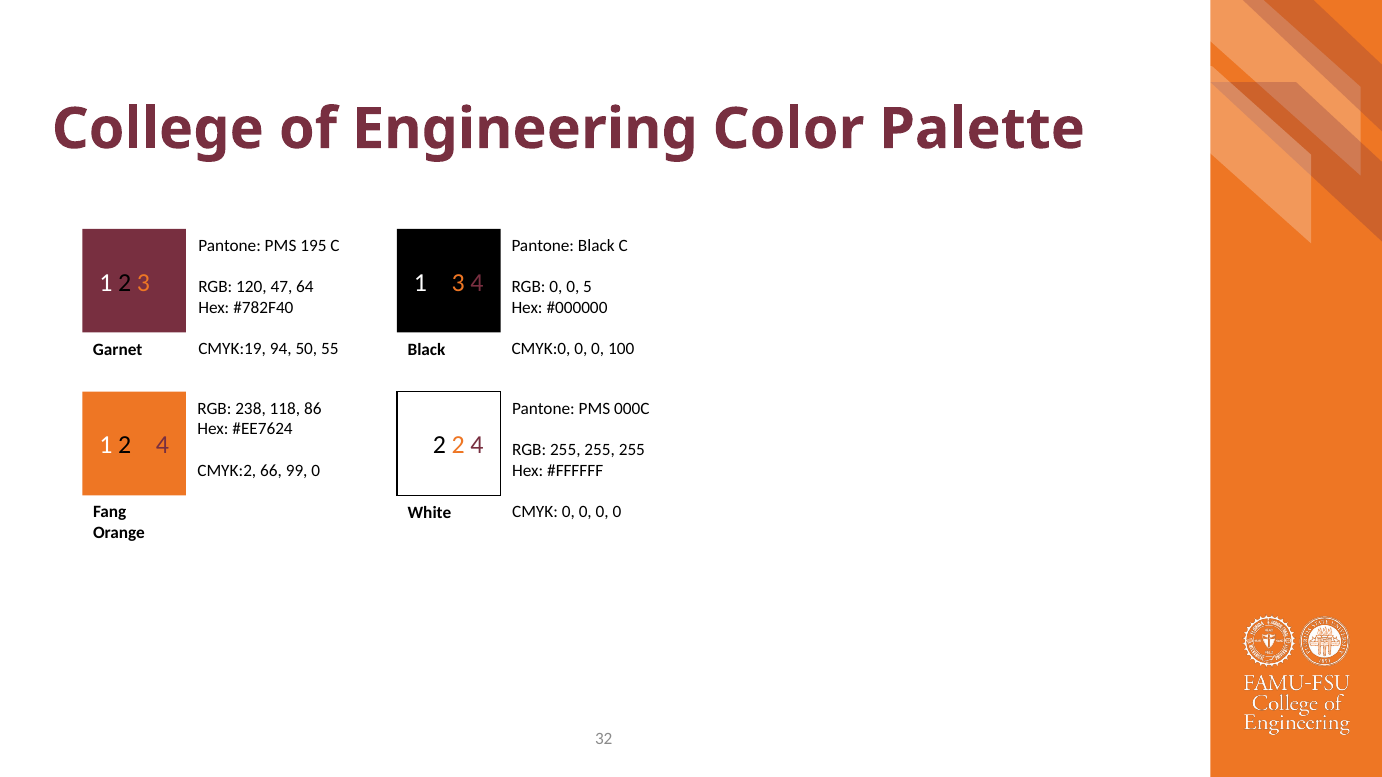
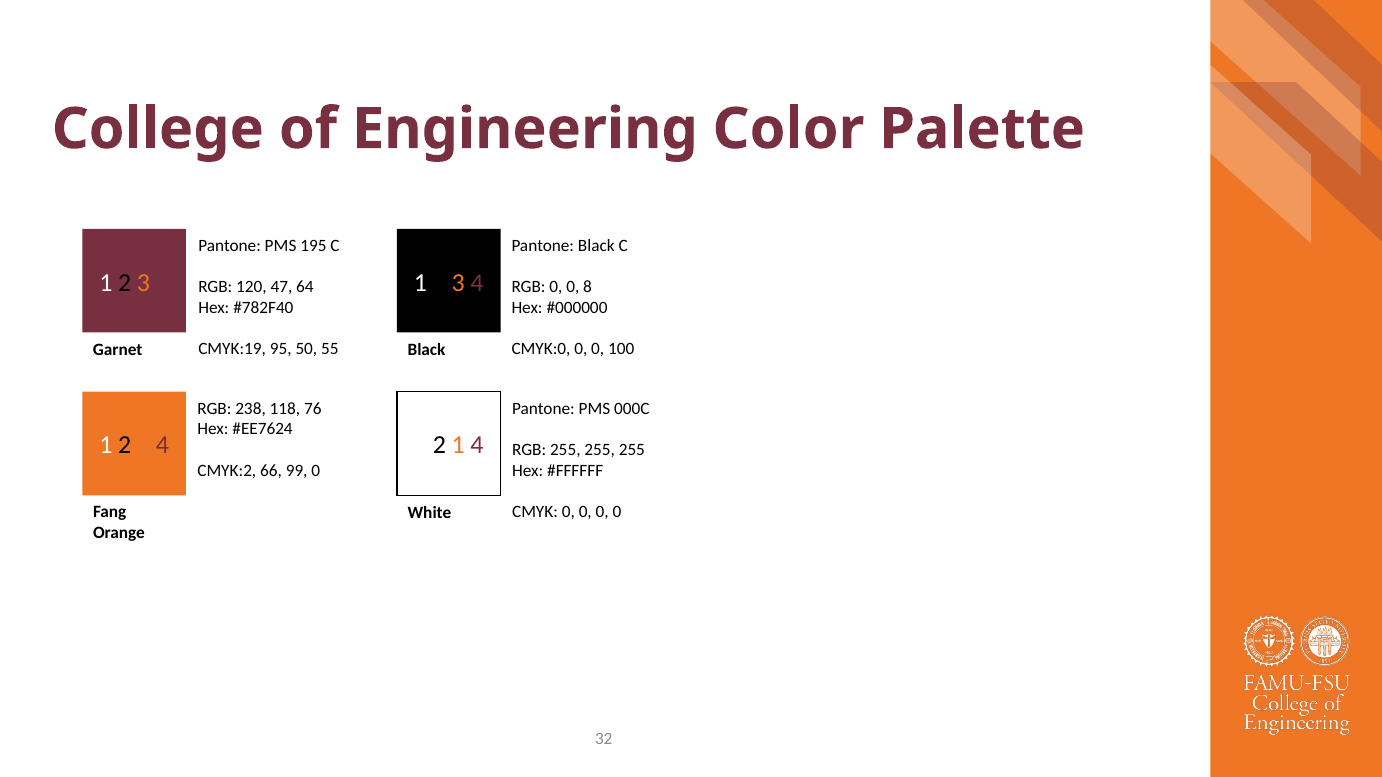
5: 5 -> 8 (588, 287)
94: 94 -> 95 (281, 349)
86: 86 -> 76 (313, 409)
2 2: 2 -> 1 (458, 446)
